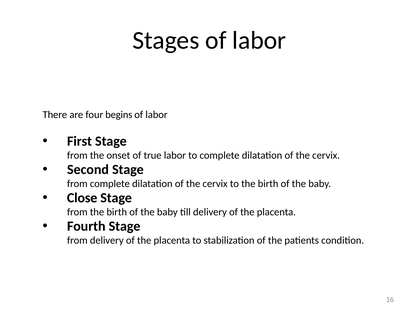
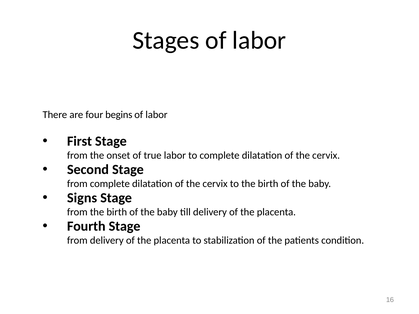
Close: Close -> Signs (82, 198)
